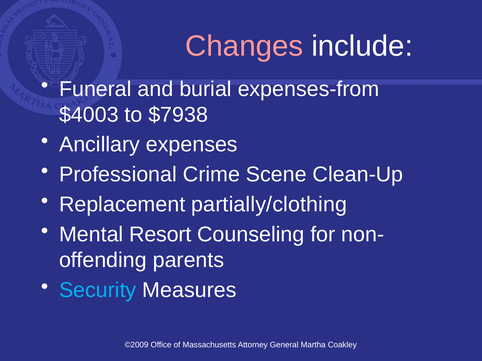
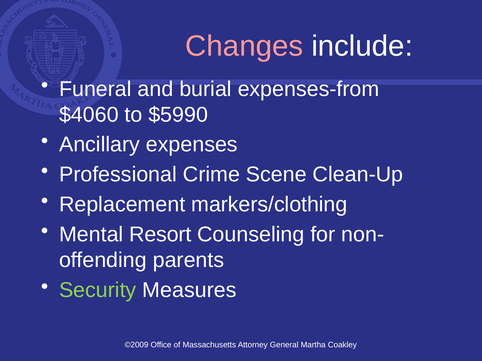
$4003: $4003 -> $4060 (89, 115)
$7938: $7938 -> $5990 (178, 115)
partially/clothing: partially/clothing -> markers/clothing (269, 205)
Security colour: light blue -> light green (98, 290)
